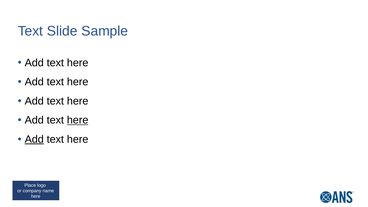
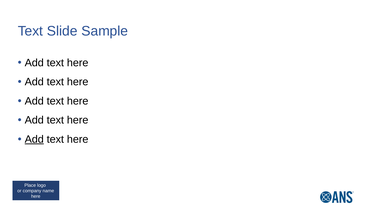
here underline: present -> none (78, 120)
